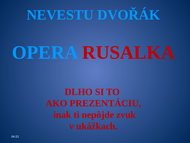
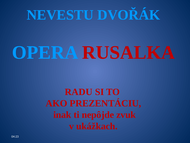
DLHO: DLHO -> RADU (79, 92)
